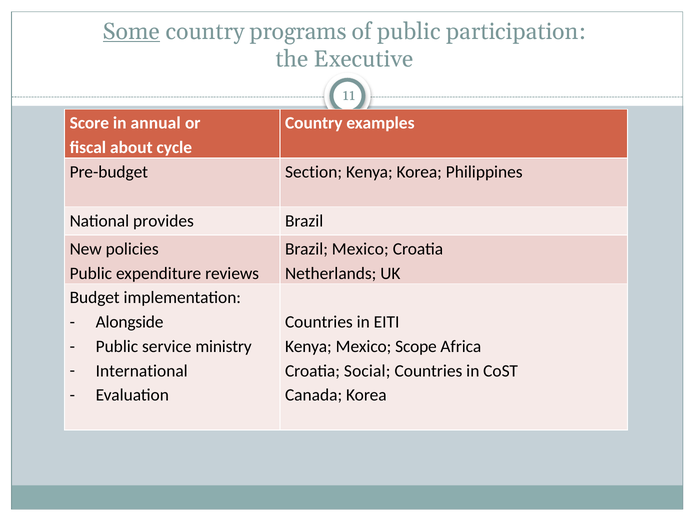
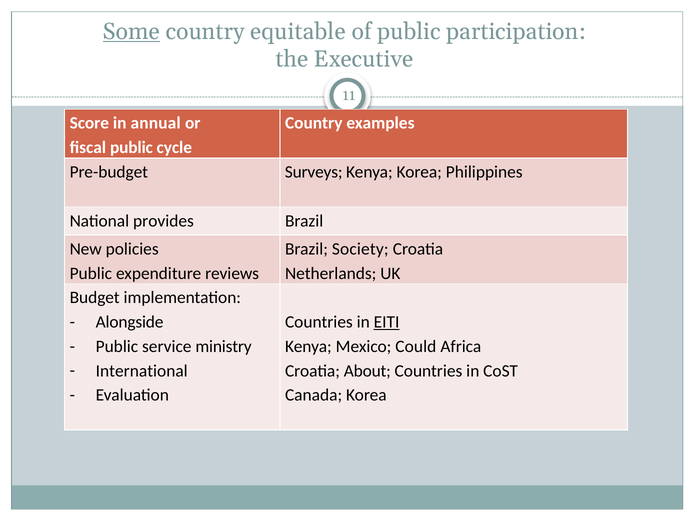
programs: programs -> equitable (298, 32)
fiscal about: about -> public (131, 148)
Section: Section -> Surveys (314, 172)
Brazil Mexico: Mexico -> Society (360, 249)
EITI underline: none -> present (387, 322)
Scope: Scope -> Could (416, 347)
Social: Social -> About (367, 371)
